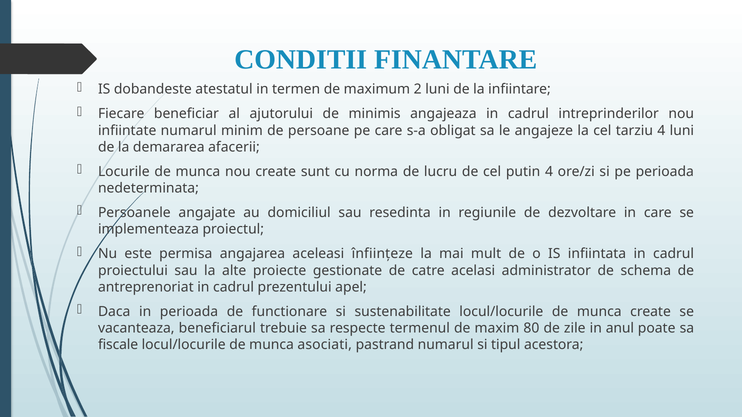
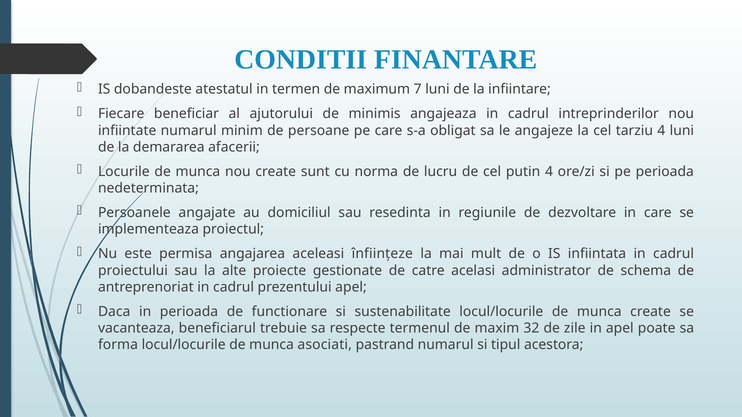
2: 2 -> 7 (418, 89)
80: 80 -> 32 (531, 328)
in anul: anul -> apel (620, 328)
fiscale: fiscale -> forma (118, 345)
